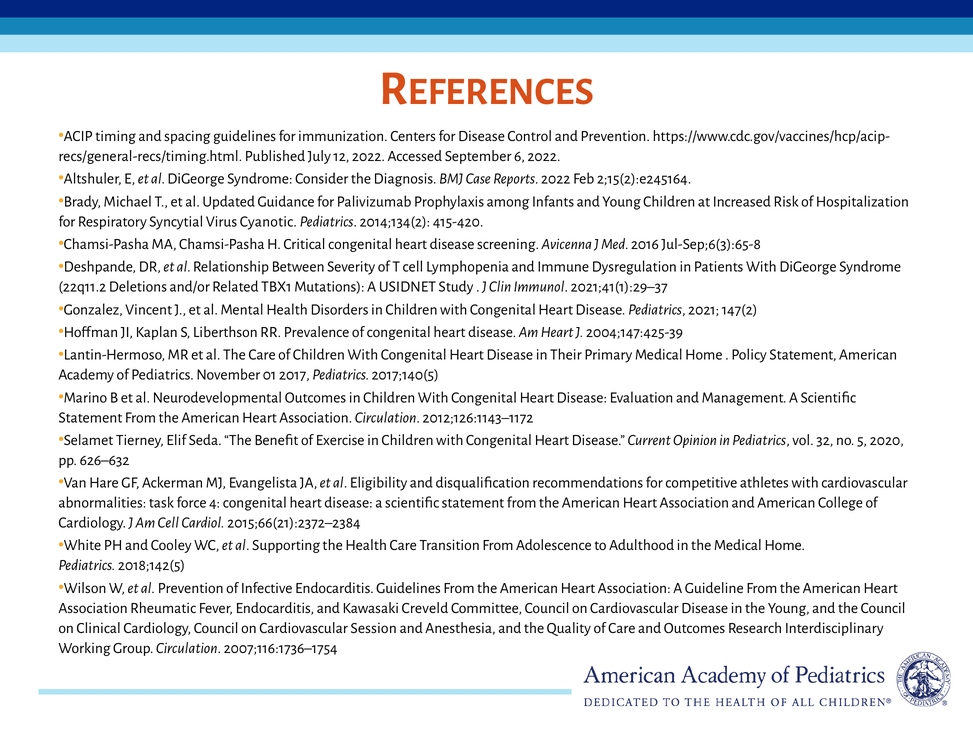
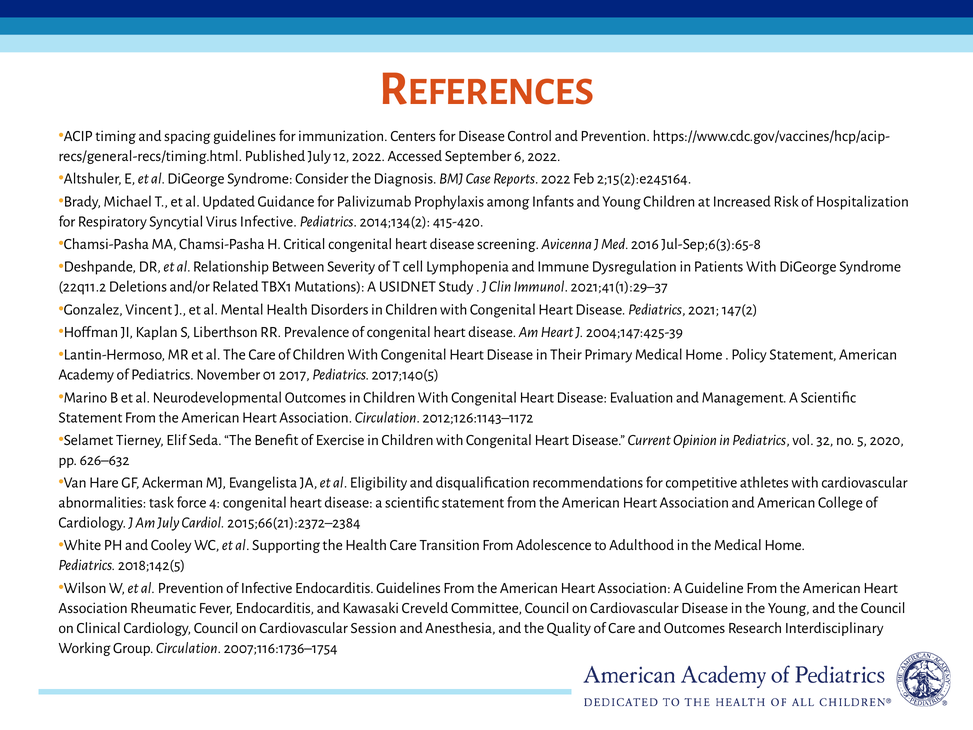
Virus Cyanotic: Cyanotic -> Infective (268, 221)
Am Cell: Cell -> July (168, 522)
